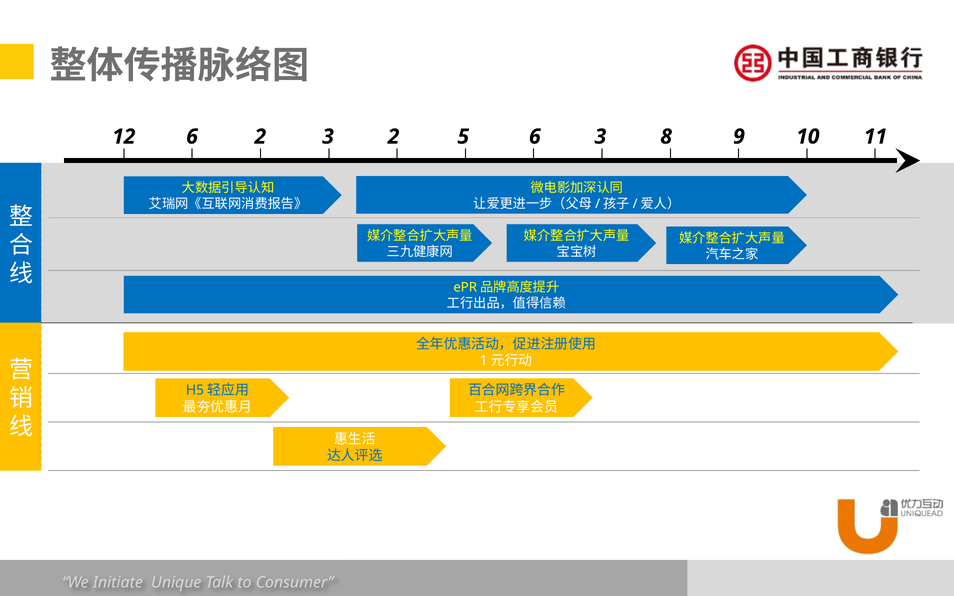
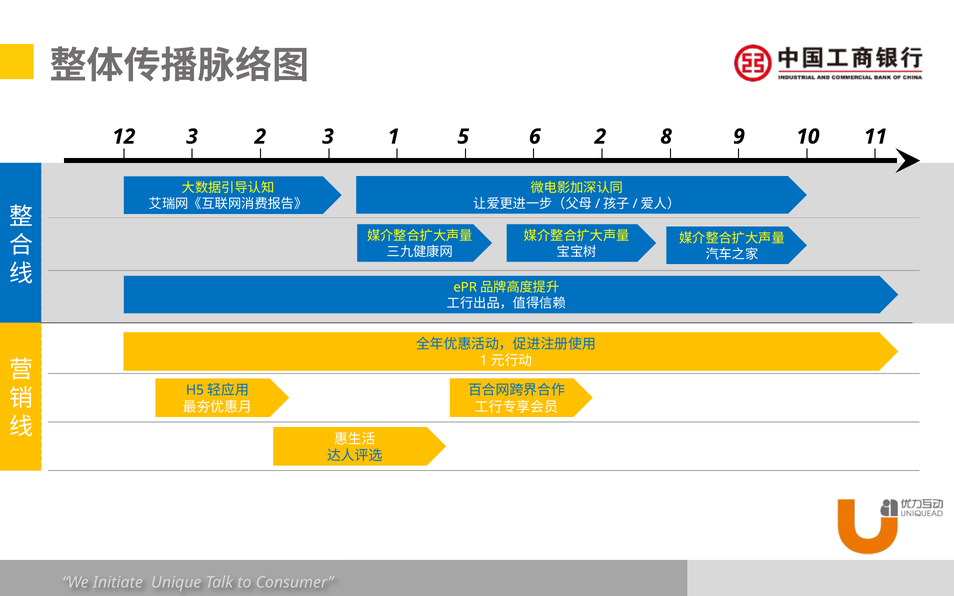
12 6: 6 -> 3 (192, 137)
3 2: 2 -> 1 (394, 137)
6 3: 3 -> 2 (600, 137)
